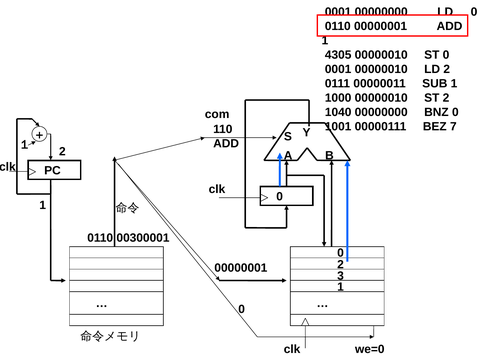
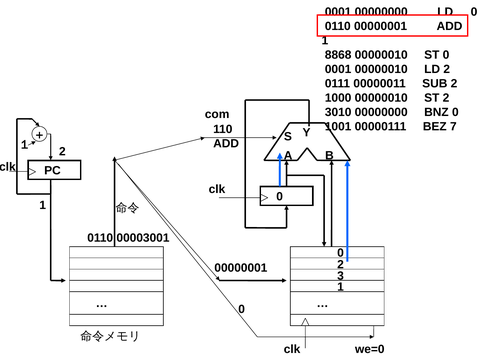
4305: 4305 -> 8868 (338, 55)
SUB 1: 1 -> 2 (454, 84)
1040: 1040 -> 3010 (338, 112)
00300001: 00300001 -> 00003001 (143, 238)
